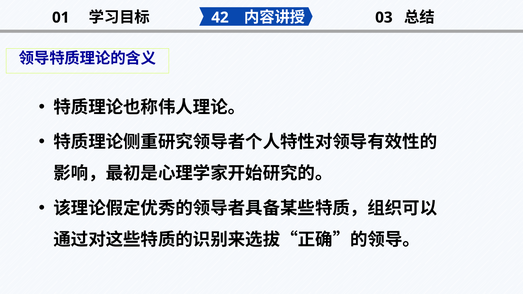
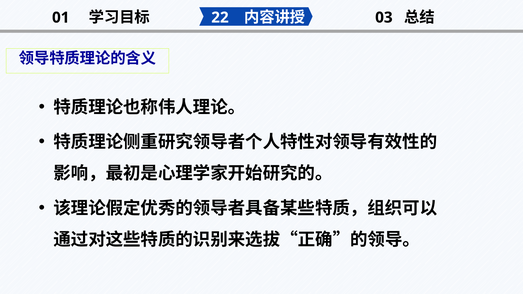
42: 42 -> 22 (220, 18)
